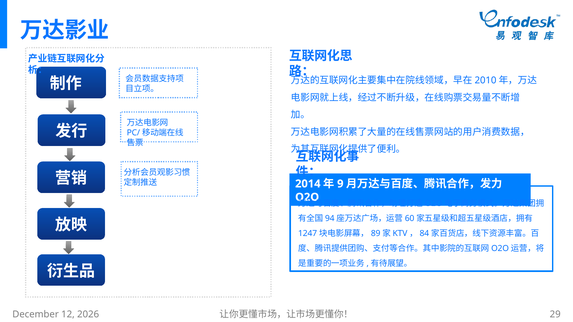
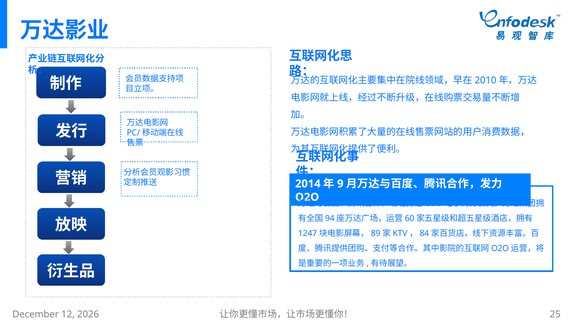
29: 29 -> 25 (555, 315)
